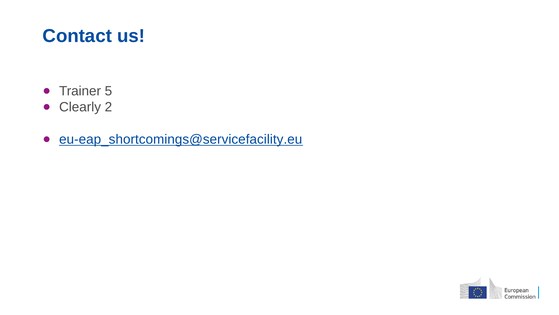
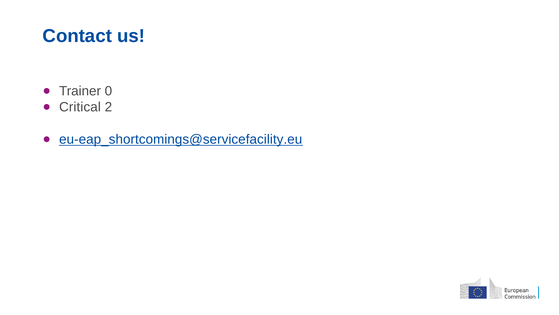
5: 5 -> 0 (108, 91)
Clearly: Clearly -> Critical (80, 107)
